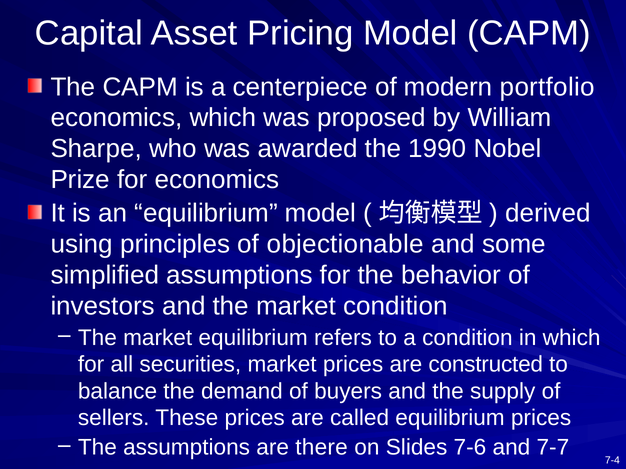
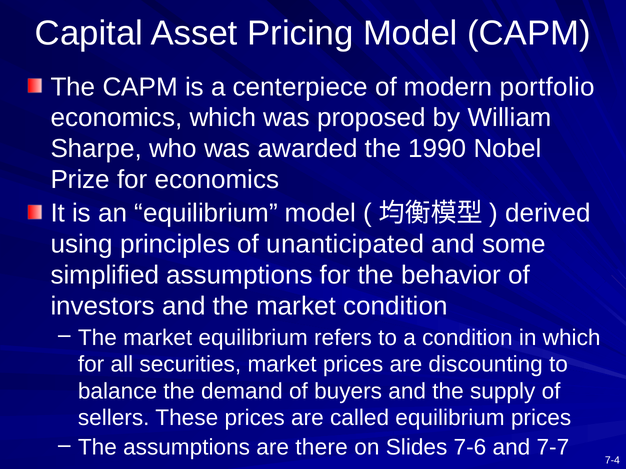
objectionable: objectionable -> unanticipated (345, 245)
constructed: constructed -> discounting (486, 365)
